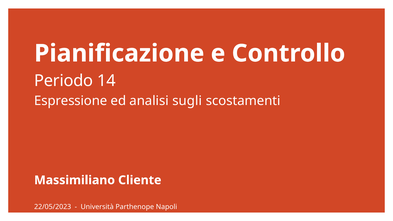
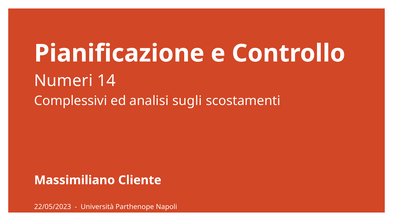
Periodo: Periodo -> Numeri (63, 81)
Espressione: Espressione -> Complessivi (71, 101)
